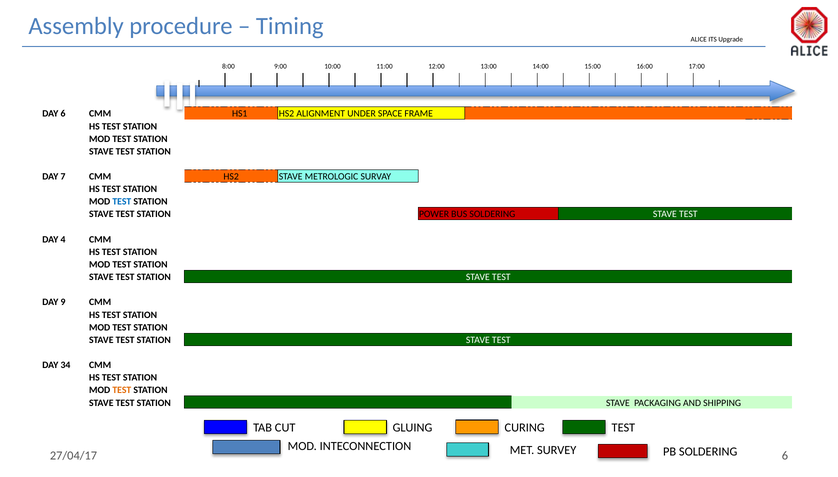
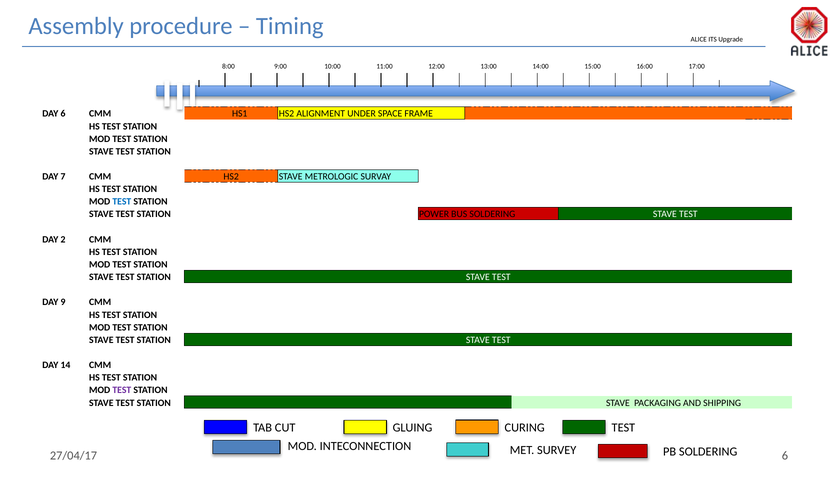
4: 4 -> 2 (63, 239)
34: 34 -> 14 (65, 365)
TEST colour: orange -> purple (122, 390)
